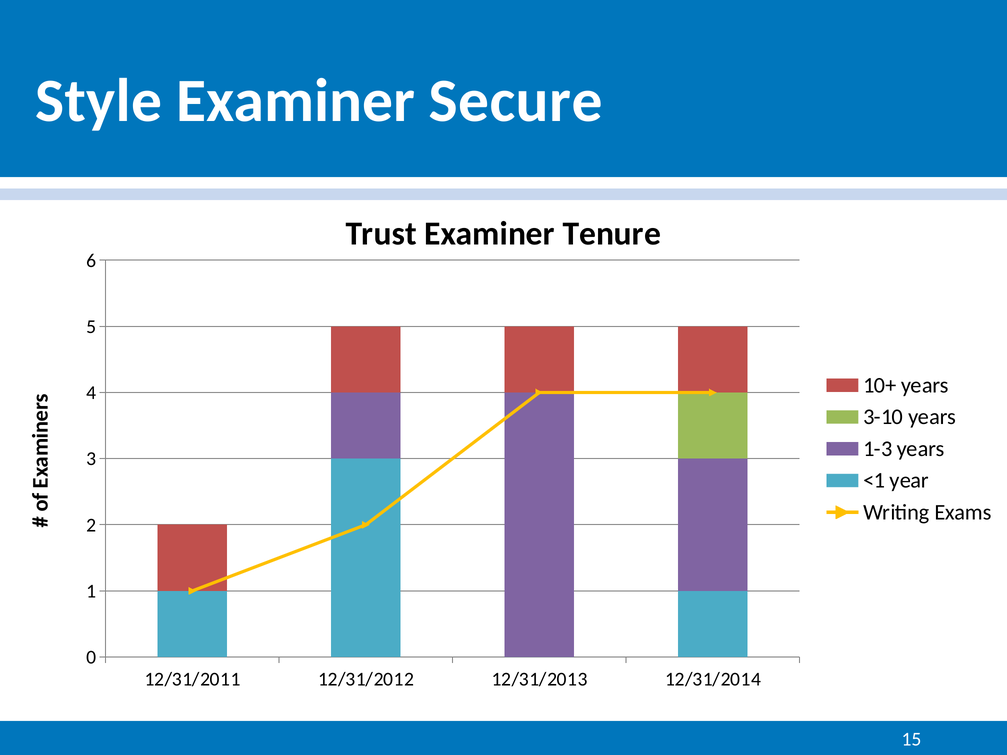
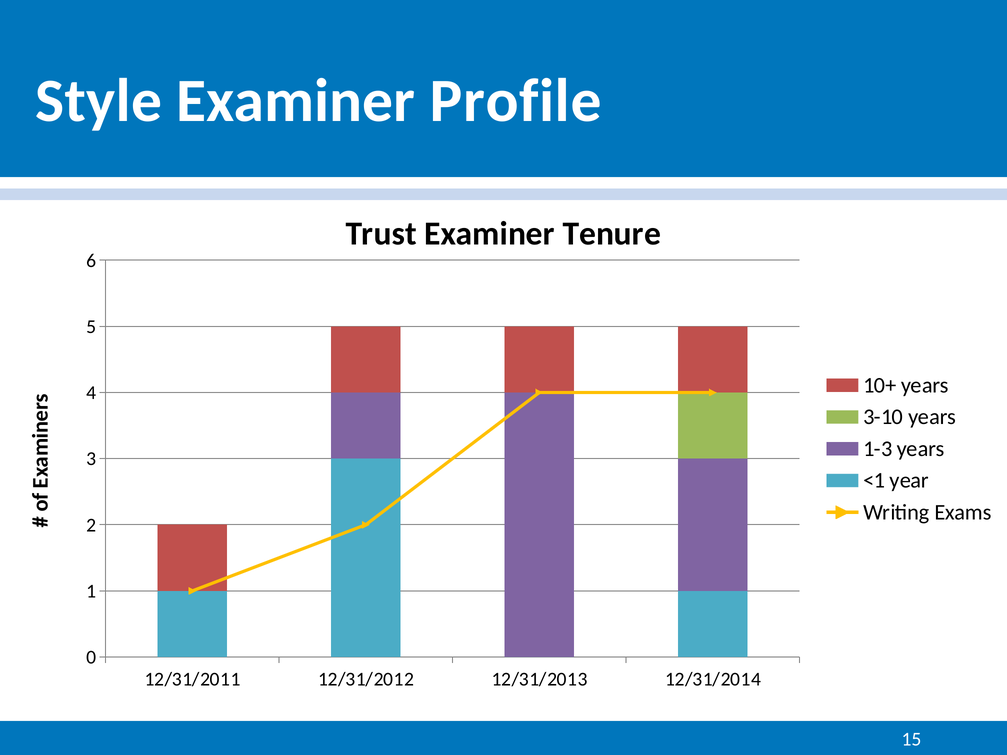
Secure: Secure -> Profile (516, 101)
